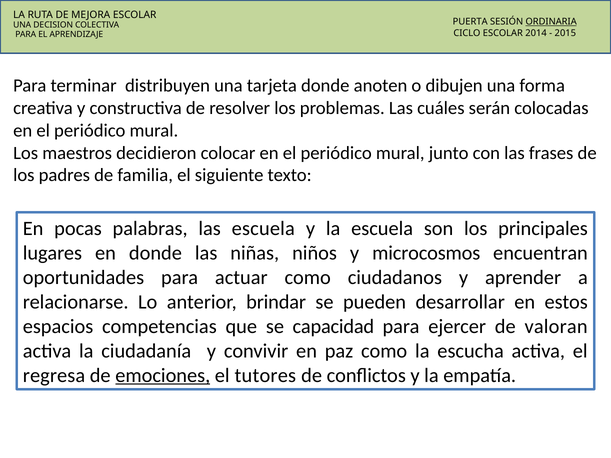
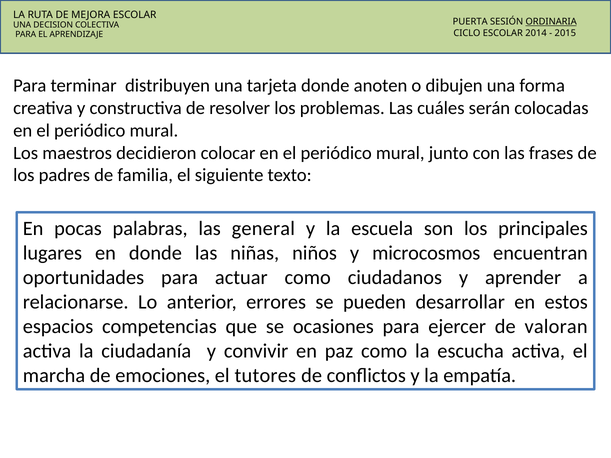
las escuela: escuela -> general (263, 229)
brindar: brindar -> errores (276, 302)
capacidad: capacidad -> ocasiones (333, 327)
regresa: regresa -> marcha (54, 376)
emociones underline: present -> none (163, 376)
